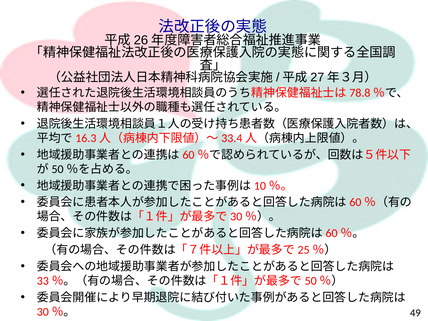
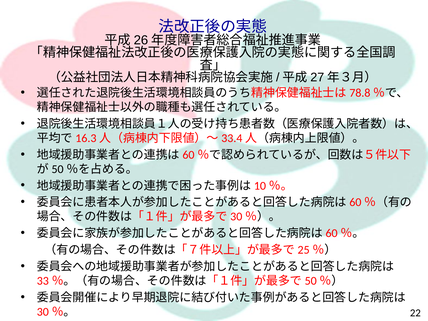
49: 49 -> 22 (415, 313)
